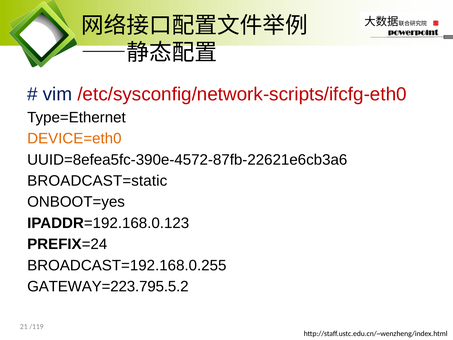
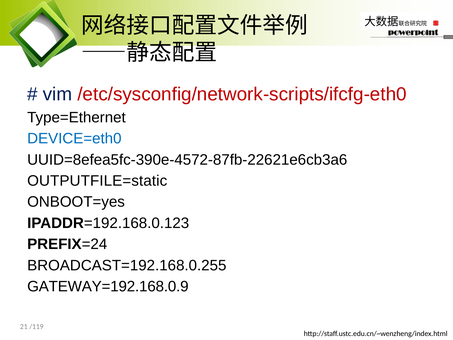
DEVICE=eth0 colour: orange -> blue (74, 138)
BROADCAST=static: BROADCAST=static -> OUTPUTFILE=static (97, 181)
GATEWAY=223.795.5.2: GATEWAY=223.795.5.2 -> GATEWAY=192.168.0.9 (108, 286)
